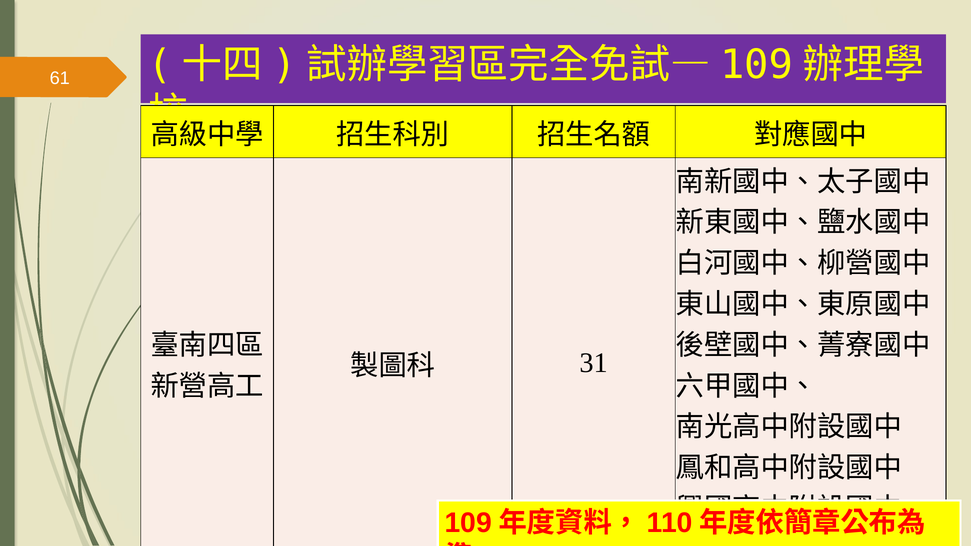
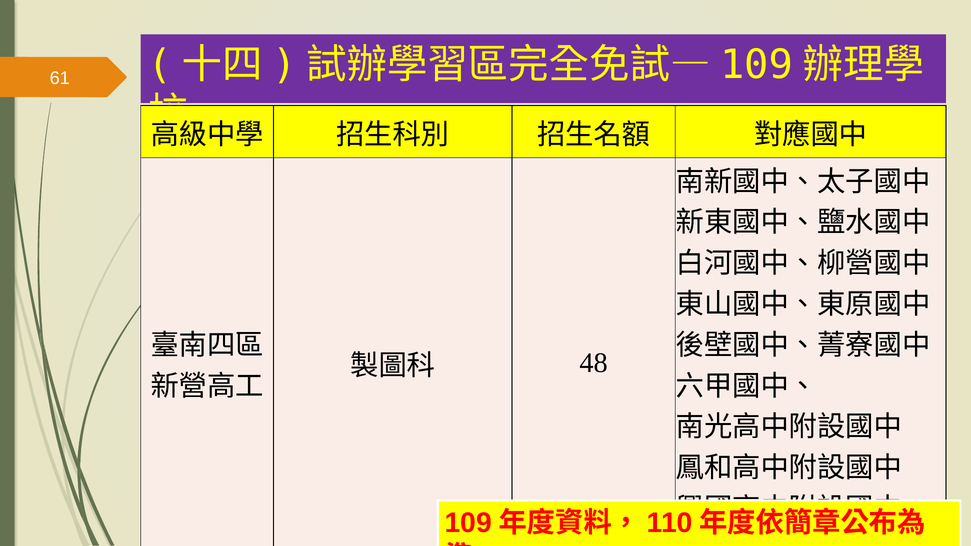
31: 31 -> 48 (594, 363)
